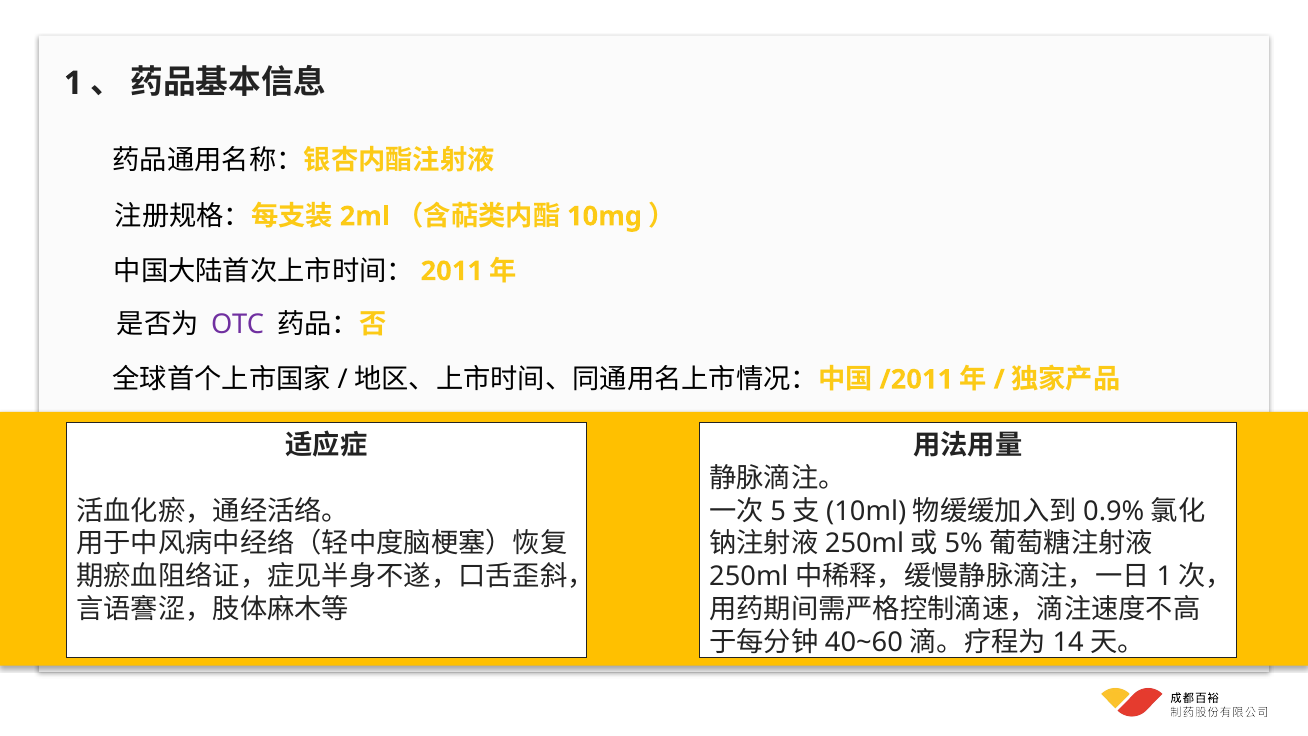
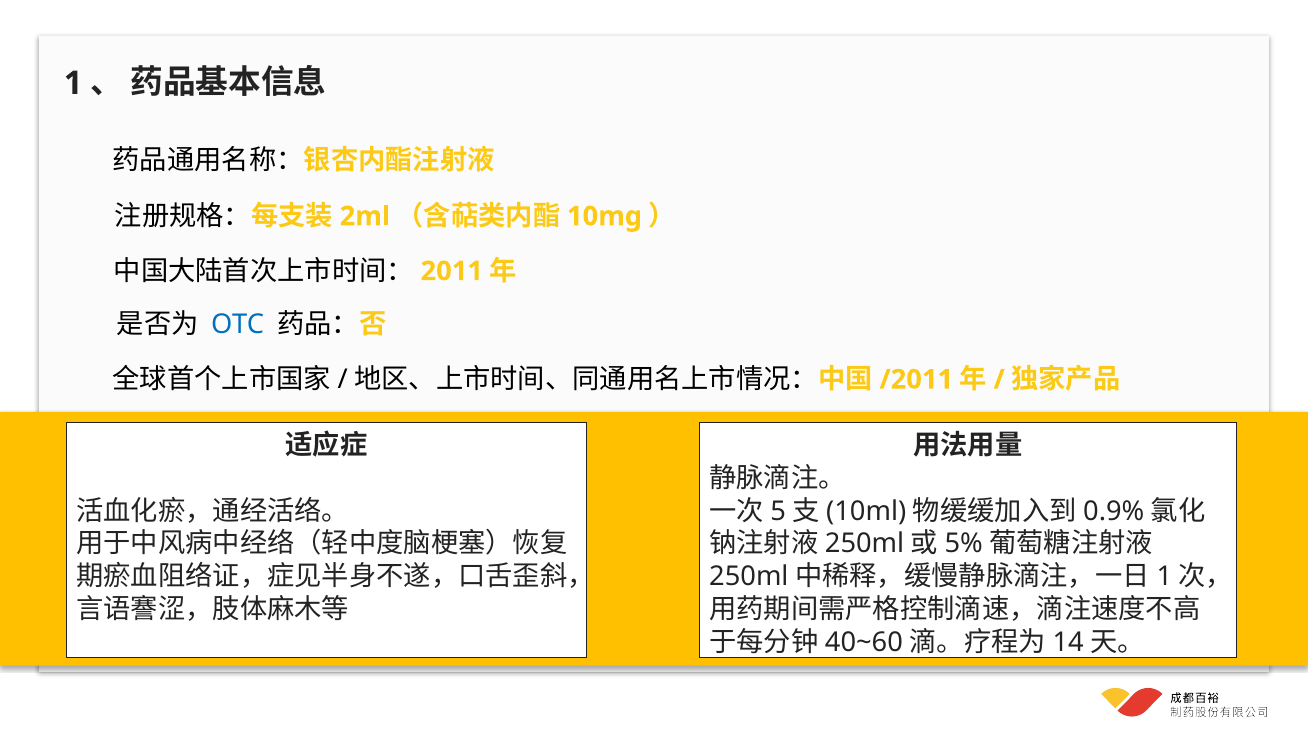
OTC colour: purple -> blue (238, 324)
